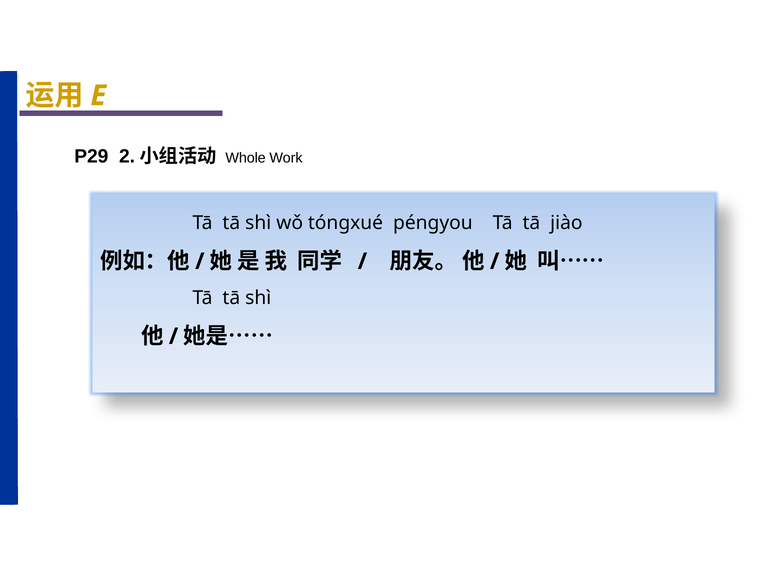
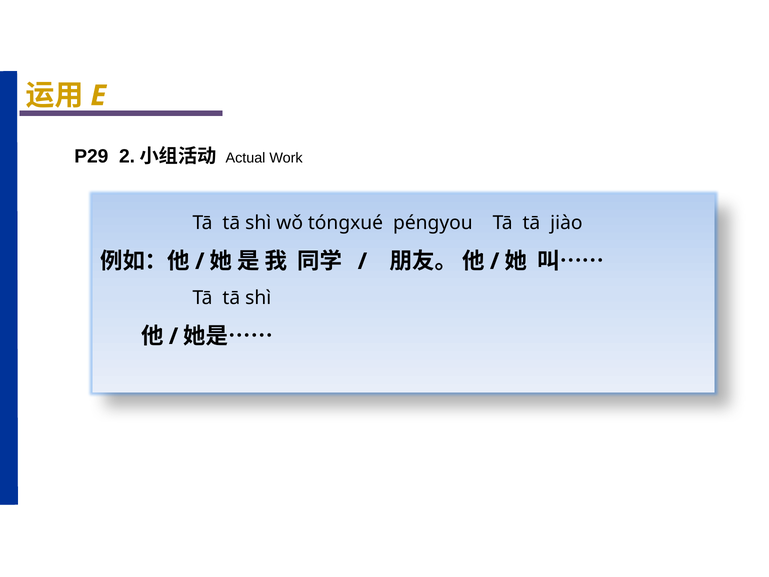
Whole: Whole -> Actual (246, 158)
